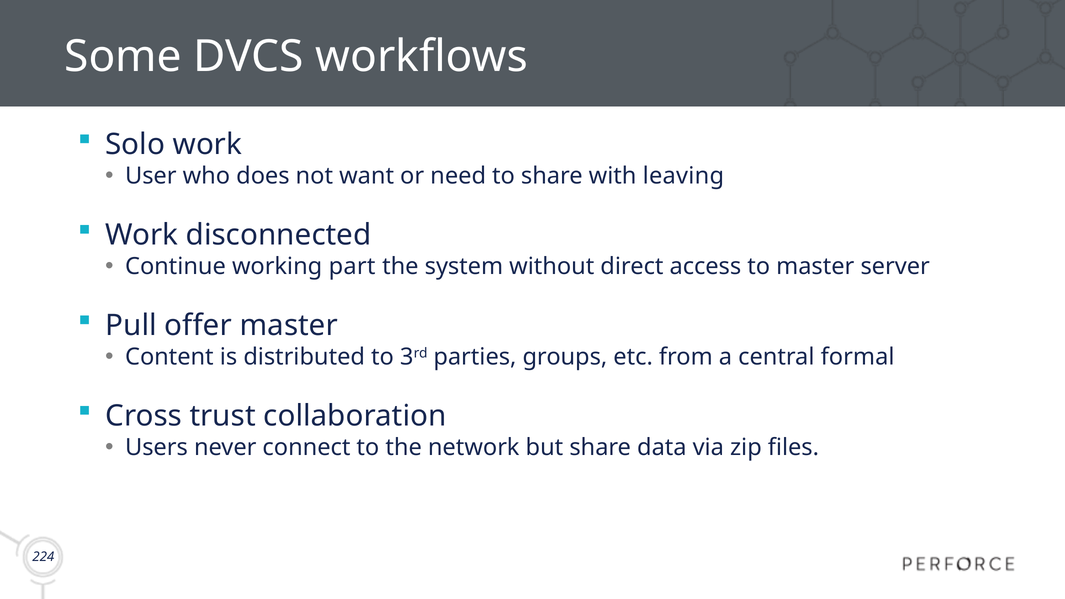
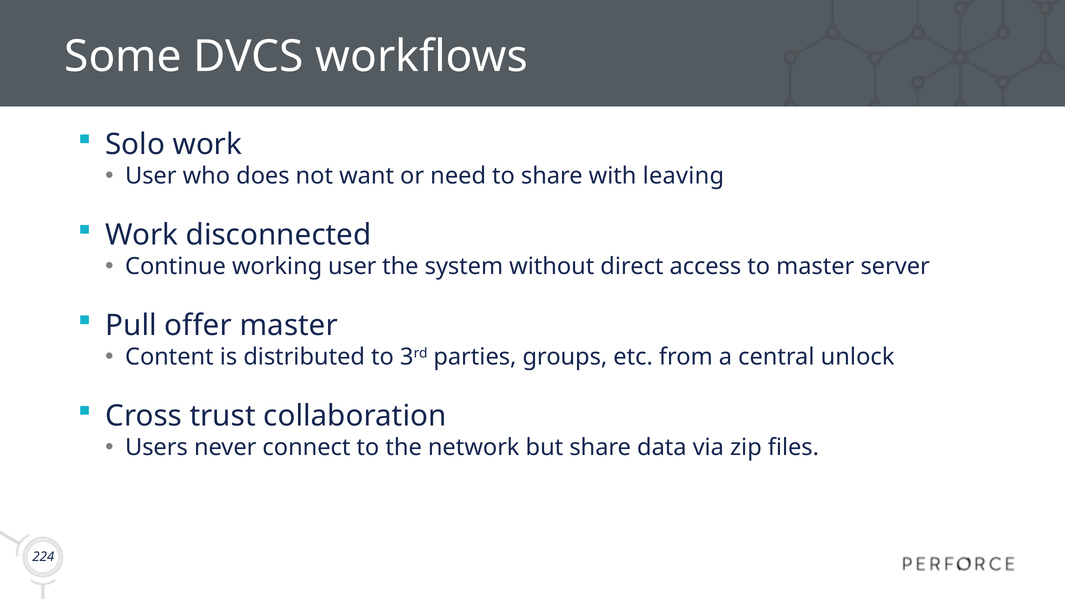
working part: part -> user (352, 267)
formal: formal -> unlock (858, 357)
